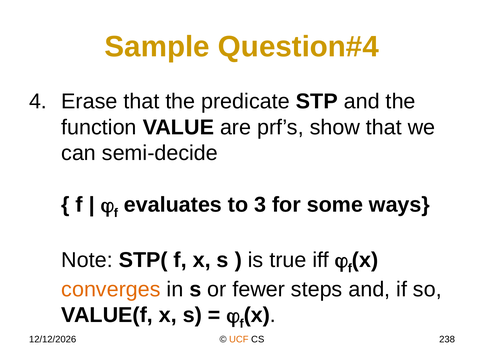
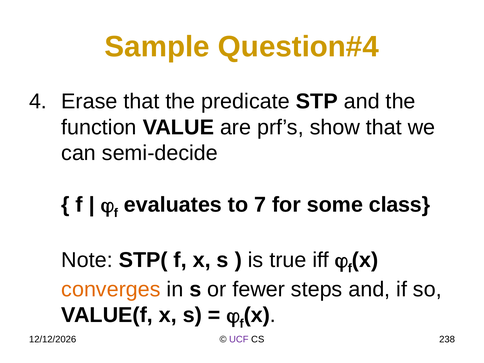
3: 3 -> 7 (260, 205)
ways: ways -> class (400, 205)
UCF colour: orange -> purple (239, 339)
